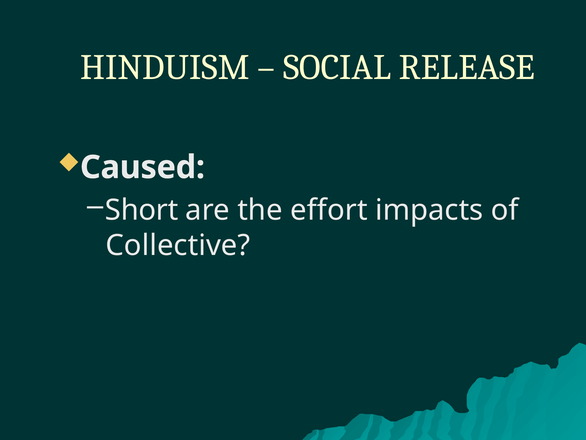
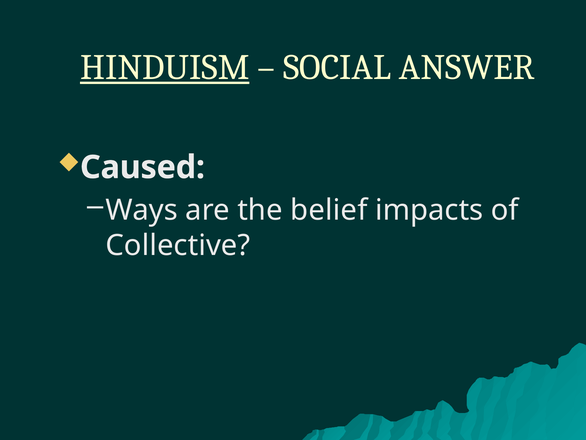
HINDUISM underline: none -> present (165, 67)
RELEASE: RELEASE -> ANSWER (467, 67)
Short: Short -> Ways (142, 210)
effort: effort -> belief (329, 210)
